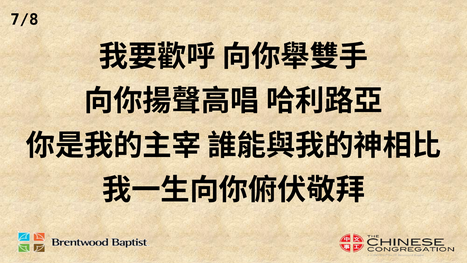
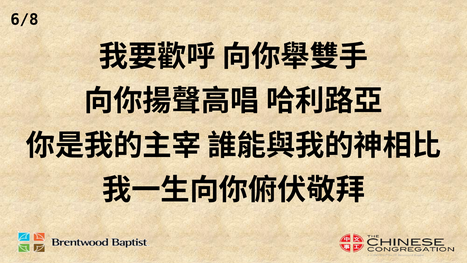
7/8: 7/8 -> 6/8 (24, 20)
